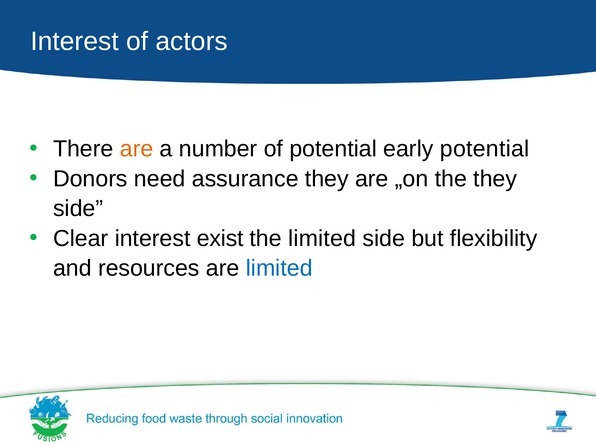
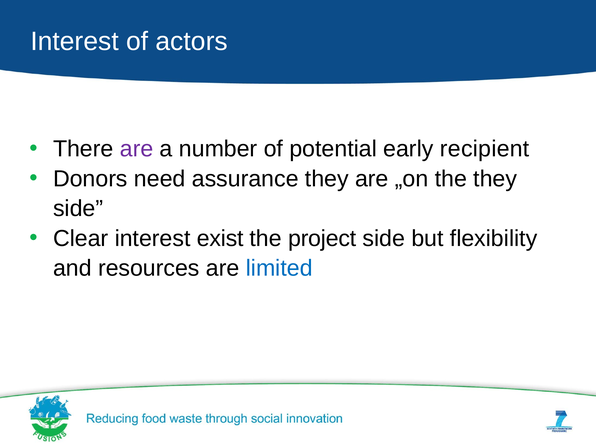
are colour: orange -> purple (137, 149)
early potential: potential -> recipient (485, 149)
the limited: limited -> project (322, 238)
